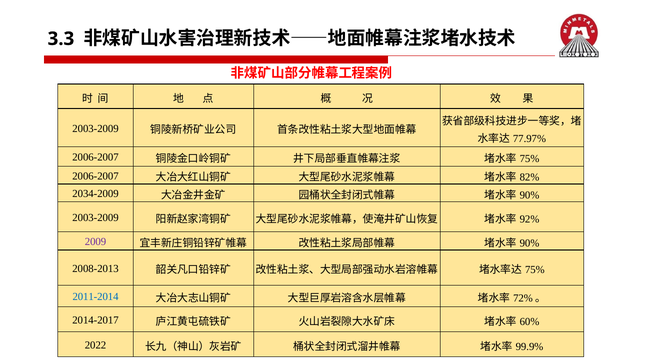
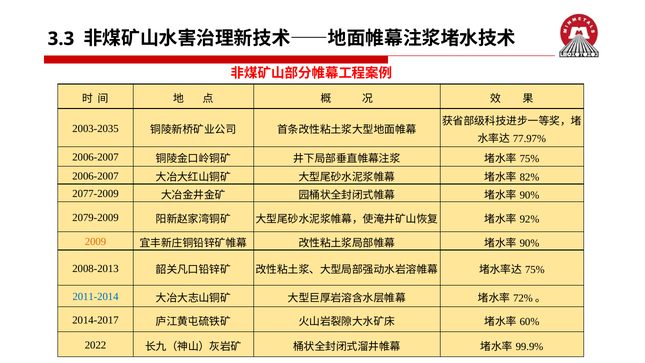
2003-2009: 2003-2009 -> 2003-2035 (95, 128)
2034-2009: 2034-2009 -> 2077-2009 (95, 194)
2003-2009: 2003-2009 -> 2079-2009 (95, 218)
2009 colour: purple -> orange (96, 242)
